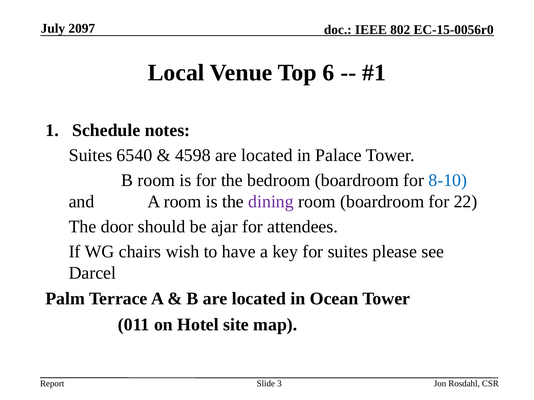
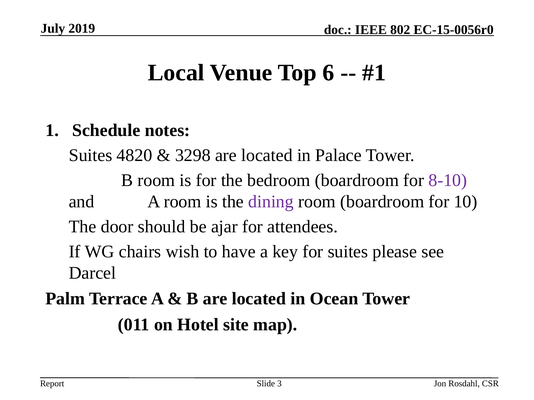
2097: 2097 -> 2019 (82, 28)
6540: 6540 -> 4820 (134, 155)
4598: 4598 -> 3298 (193, 155)
8-10 colour: blue -> purple (448, 180)
22: 22 -> 10 (466, 202)
